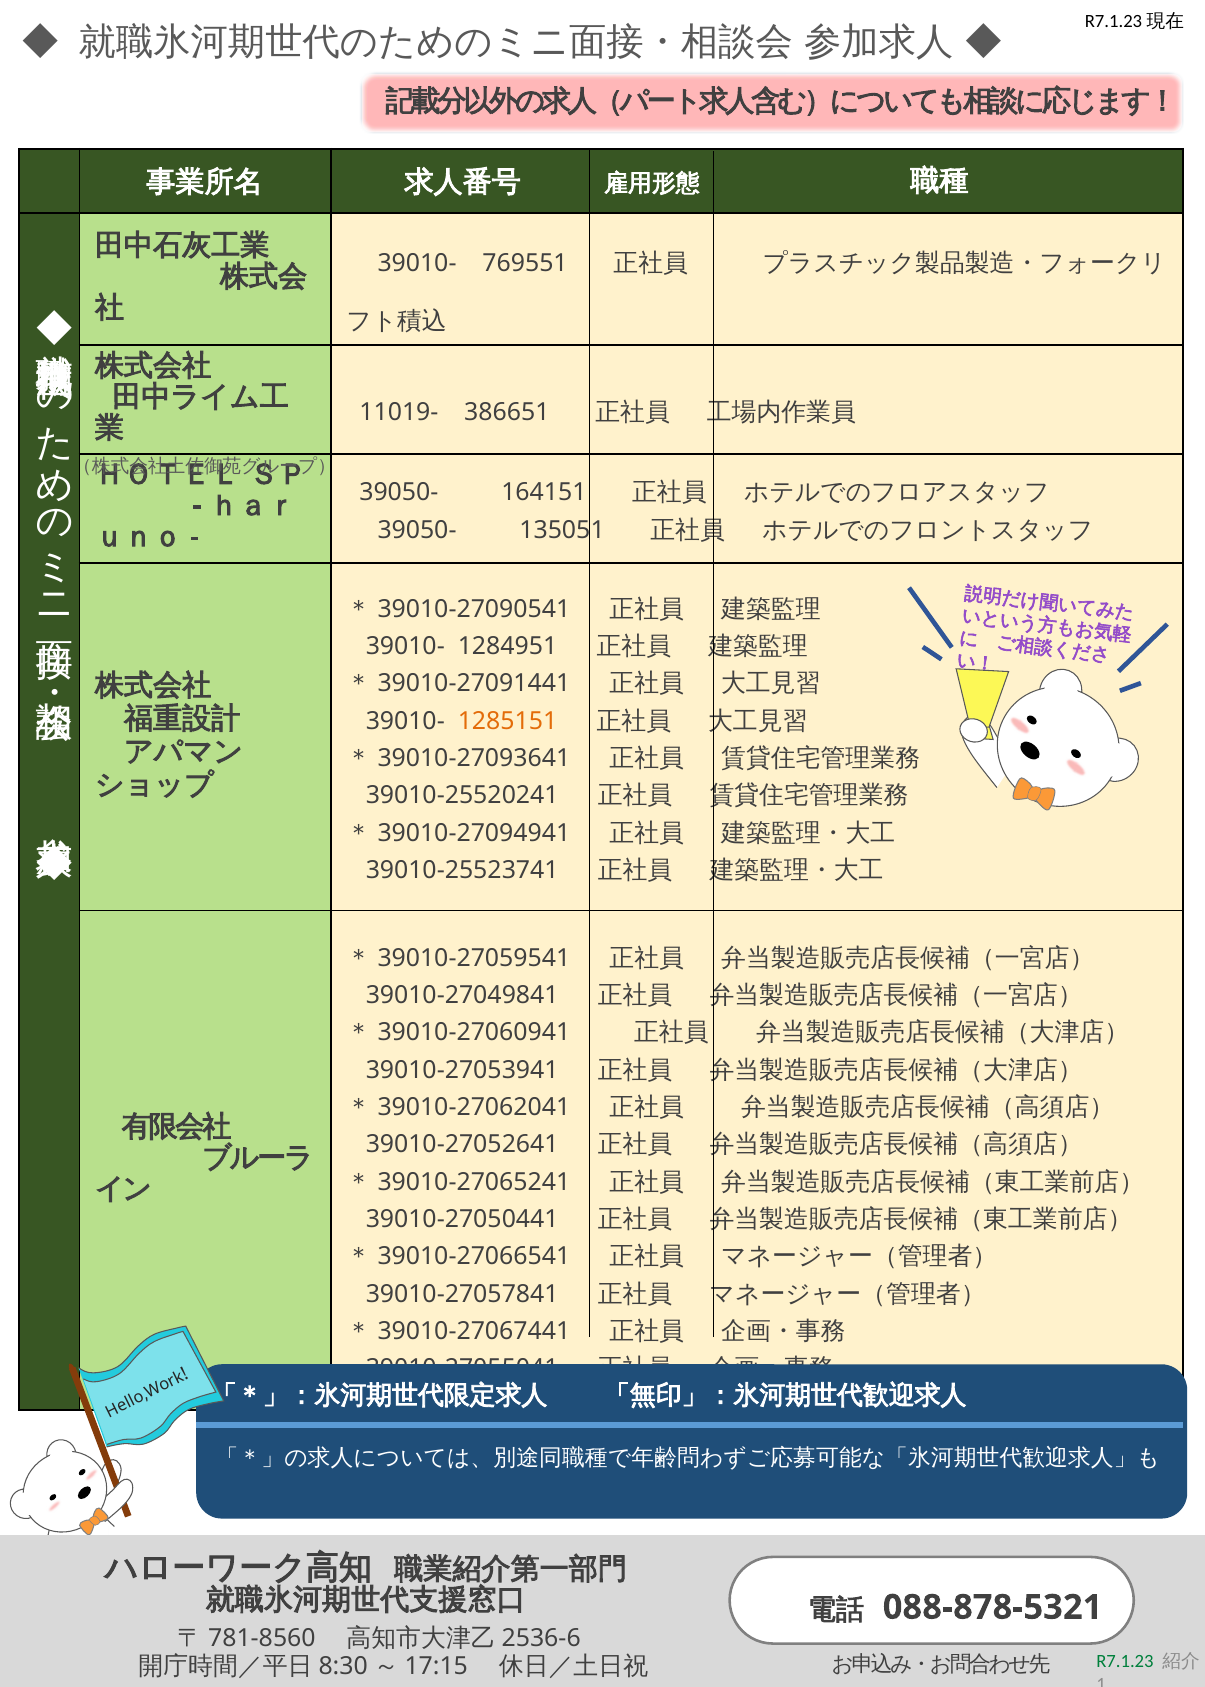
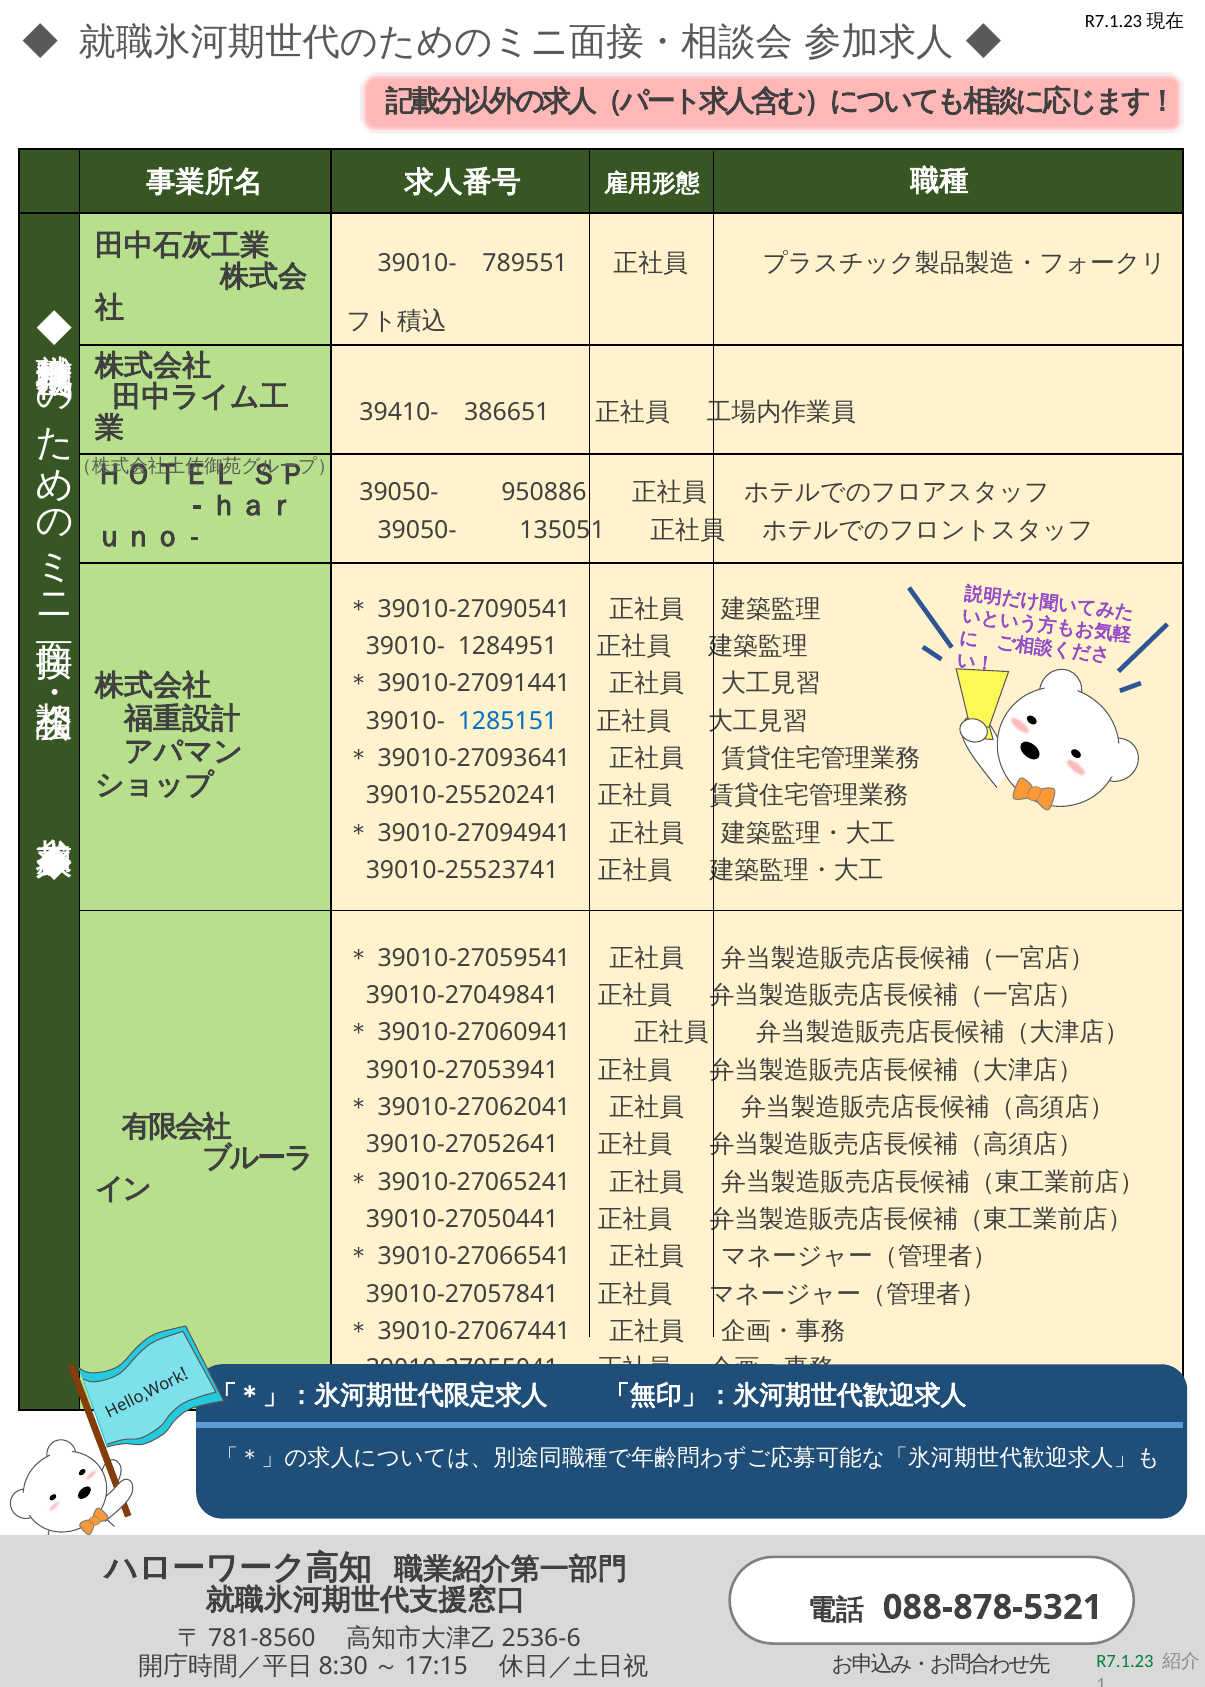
769551: 769551 -> 789551 (525, 263)
11019-: 11019- -> 39410- (399, 413)
164151: 164151 -> 950886 (544, 492)
1285151 colour: orange -> blue (508, 721)
